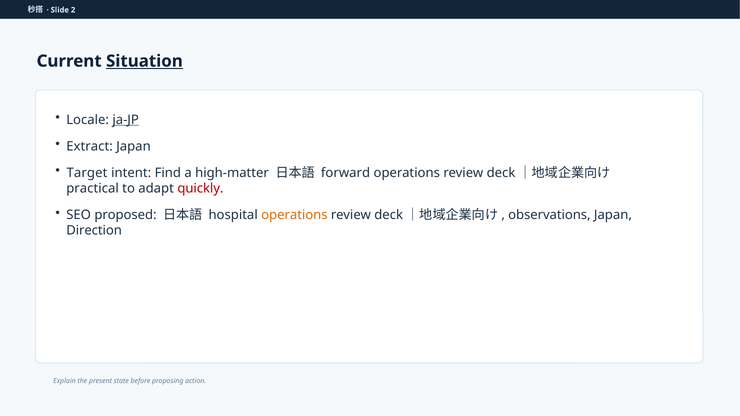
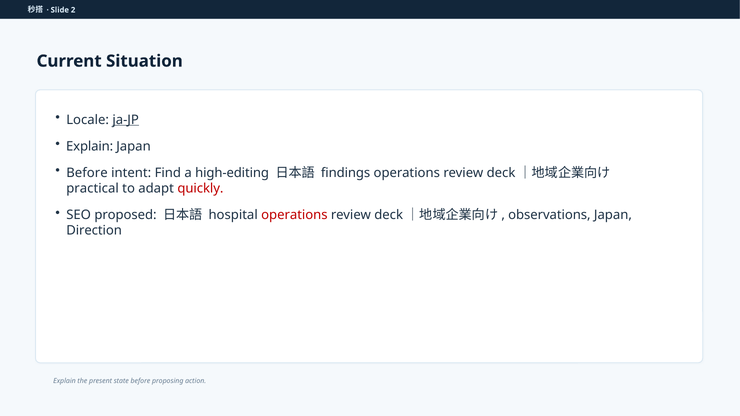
Situation underline: present -> none (144, 61)
Extract: Extract -> Explain (90, 146)
Target: Target -> Before (87, 173)
high-matter: high-matter -> high-editing (232, 173)
forward: forward -> findings (346, 173)
operations colour: orange -> red (294, 215)
